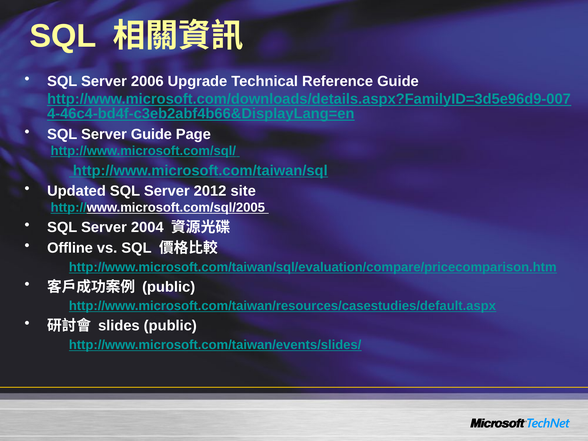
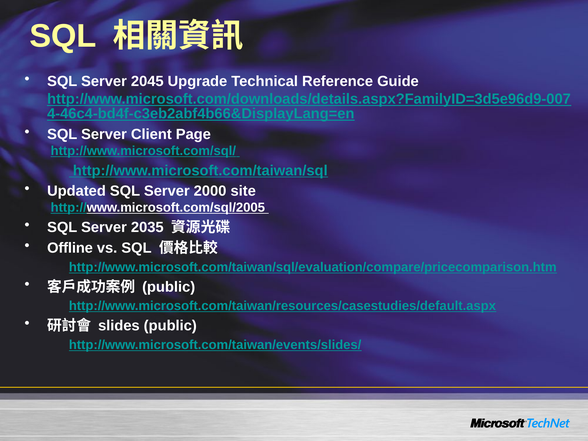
2006: 2006 -> 2045 (147, 81)
Server Guide: Guide -> Client (151, 134)
2012: 2012 -> 2000 (210, 191)
2004: 2004 -> 2035 (147, 227)
